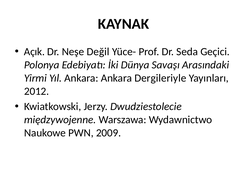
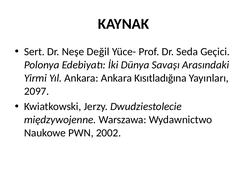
Açık: Açık -> Sert (34, 52)
Dergileriyle: Dergileriyle -> Kısıtladığına (160, 78)
2012: 2012 -> 2097 (37, 91)
2009: 2009 -> 2002 (109, 133)
